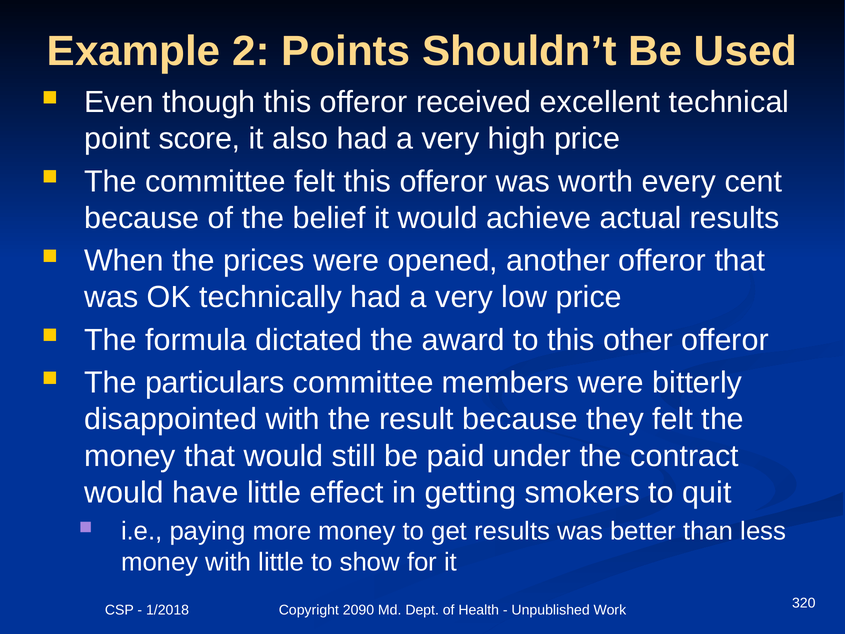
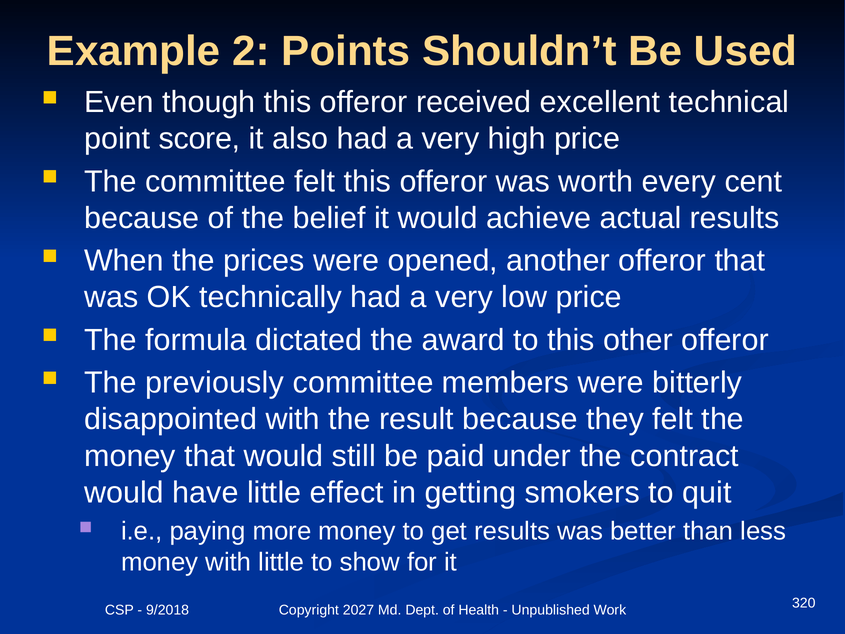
particulars: particulars -> previously (215, 383)
1/2018: 1/2018 -> 9/2018 (168, 610)
2090: 2090 -> 2027 (358, 610)
